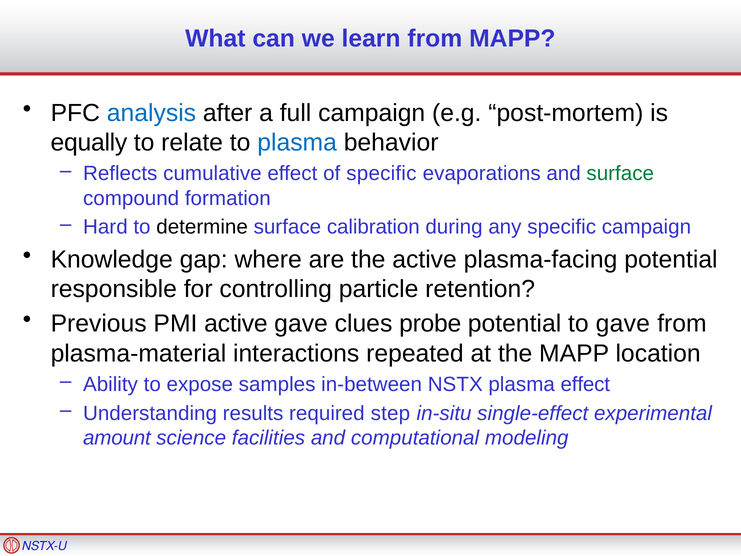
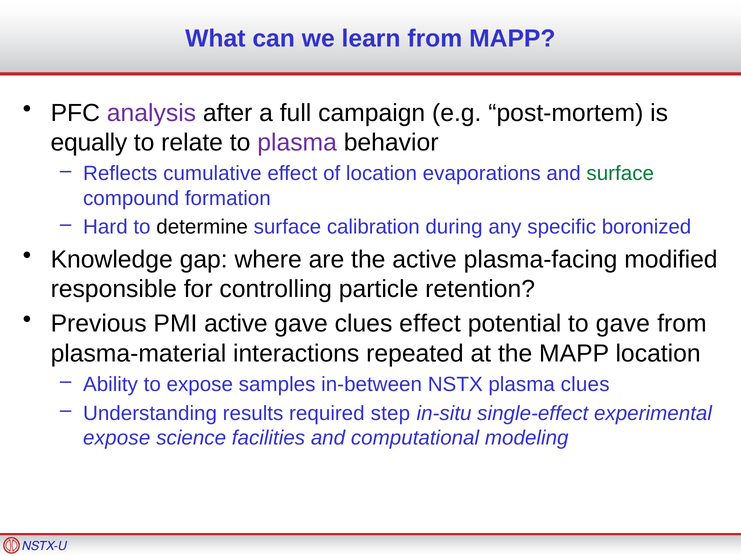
analysis colour: blue -> purple (151, 113)
plasma colour: blue -> purple (297, 143)
of specific: specific -> location (381, 174)
specific campaign: campaign -> boronized (647, 227)
plasma-facing potential: potential -> modified (671, 259)
clues probe: probe -> effect (430, 324)
plasma effect: effect -> clues (585, 384)
amount: amount -> expose (117, 438)
